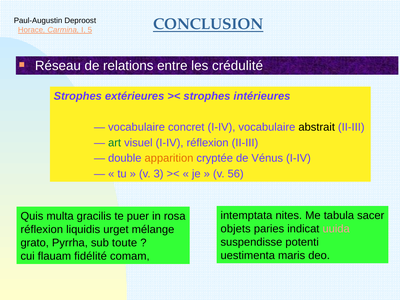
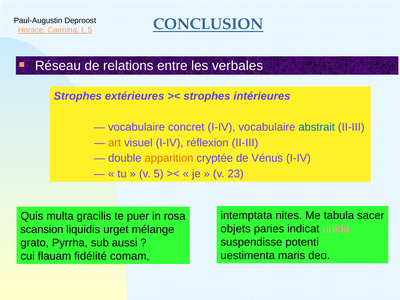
crédulité: crédulité -> verbales (238, 66)
abstrait colour: black -> blue (317, 127)
art colour: green -> orange (115, 143)
v 3: 3 -> 5 (159, 174)
56: 56 -> 23 (236, 174)
réflexion: réflexion -> scansion (42, 229)
toute: toute -> aussi (125, 243)
